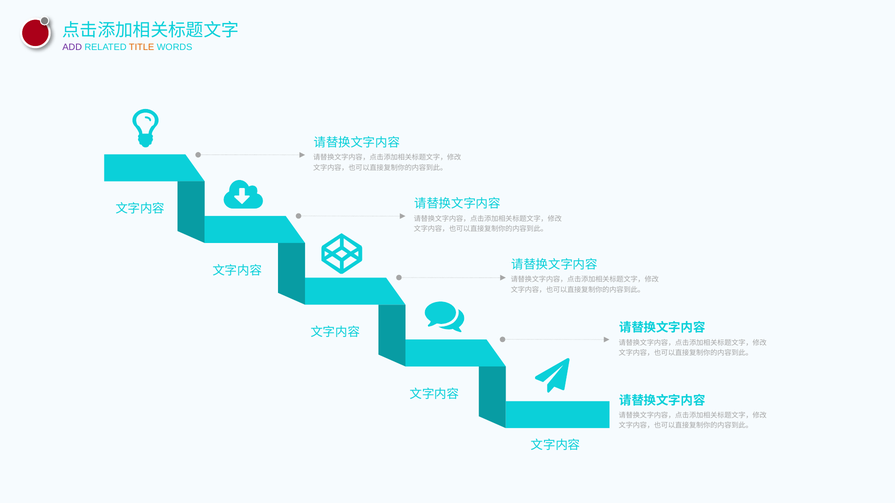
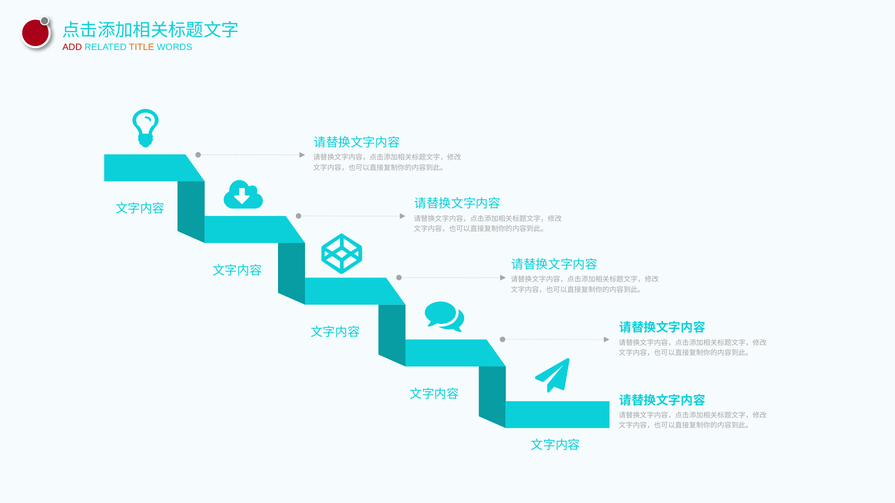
ADD colour: purple -> red (72, 47)
